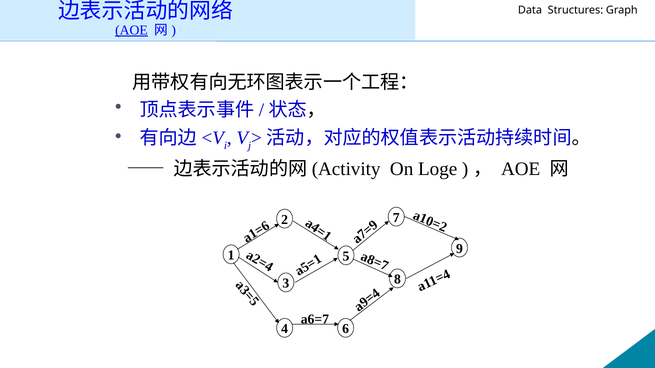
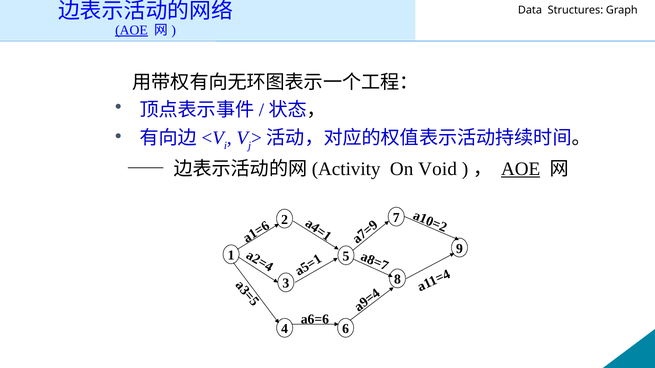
Loge: Loge -> Void (438, 169)
AOE underline: none -> present (521, 169)
a6=7: a6=7 -> a6=6 (315, 320)
